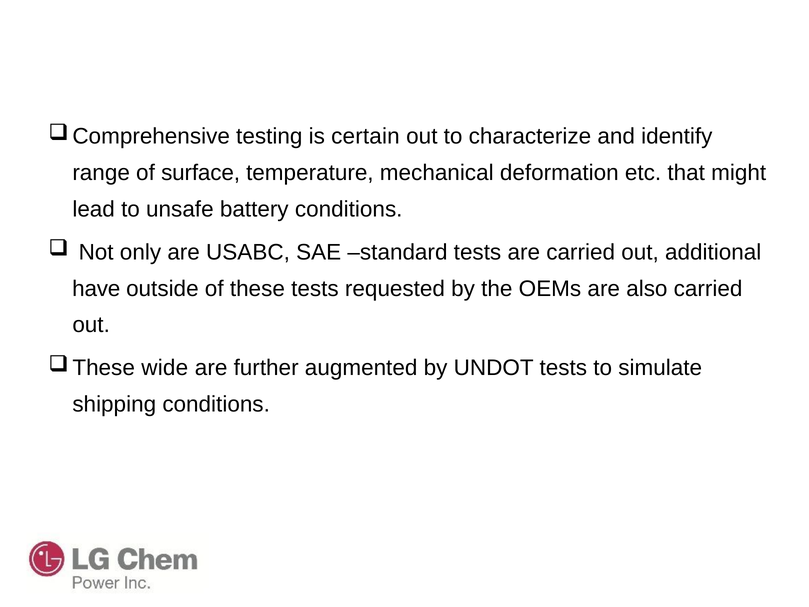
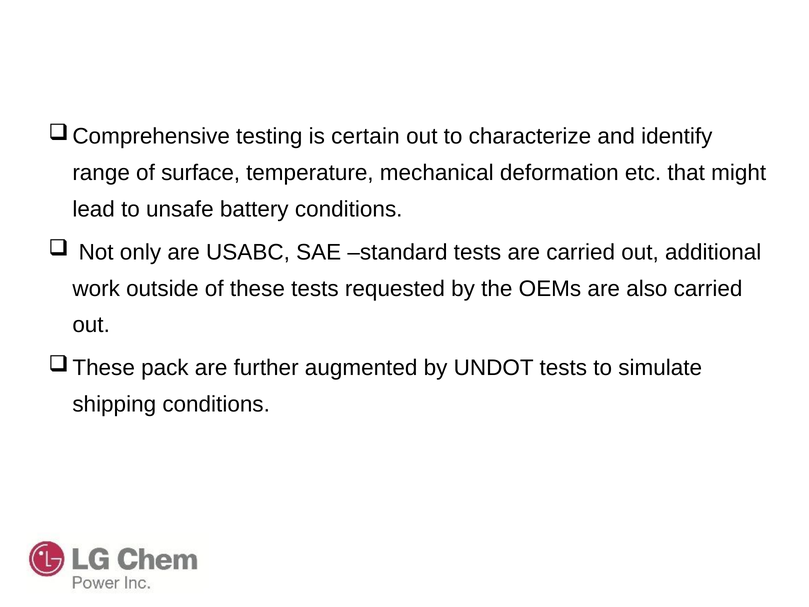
have: have -> work (96, 289)
wide: wide -> pack (165, 368)
